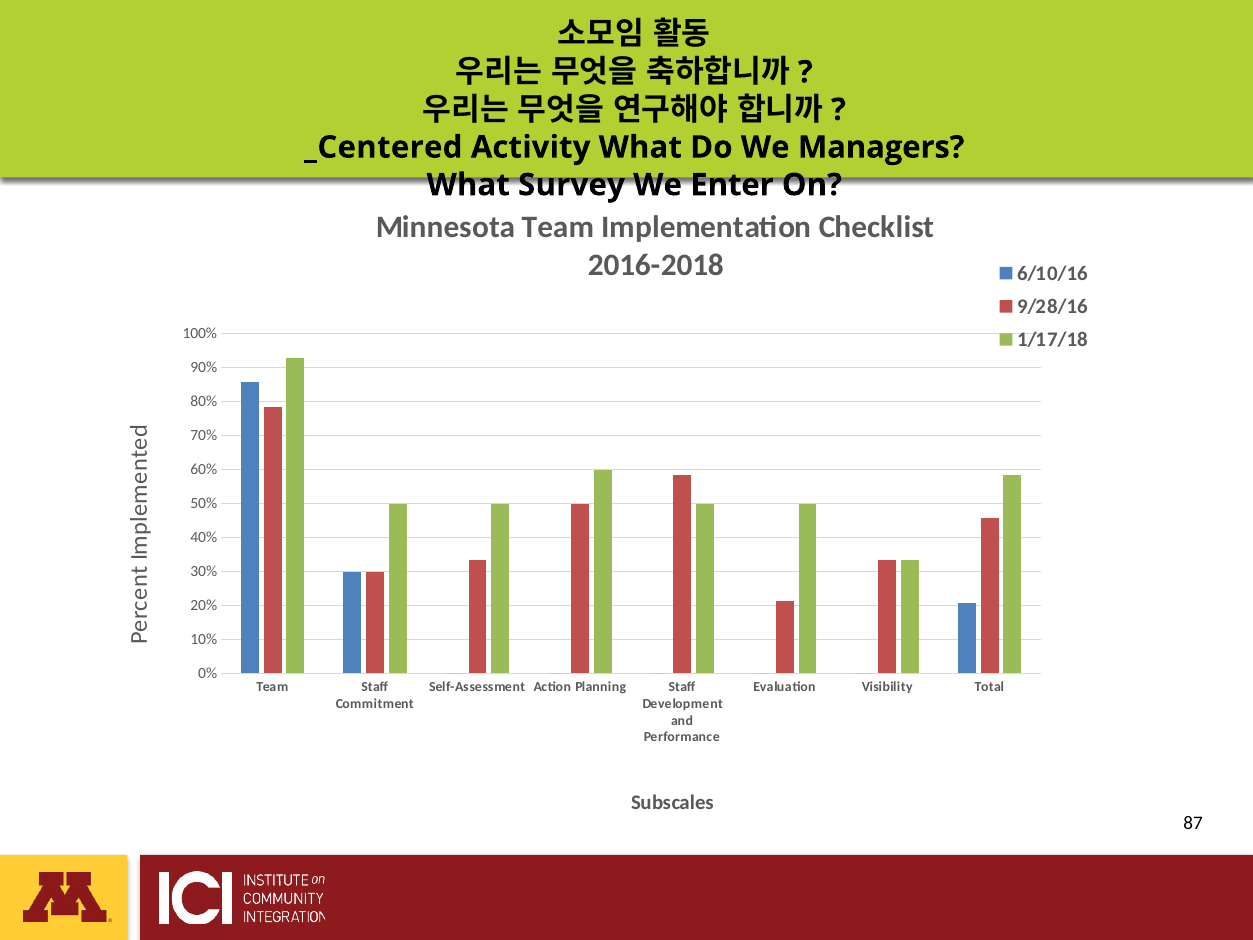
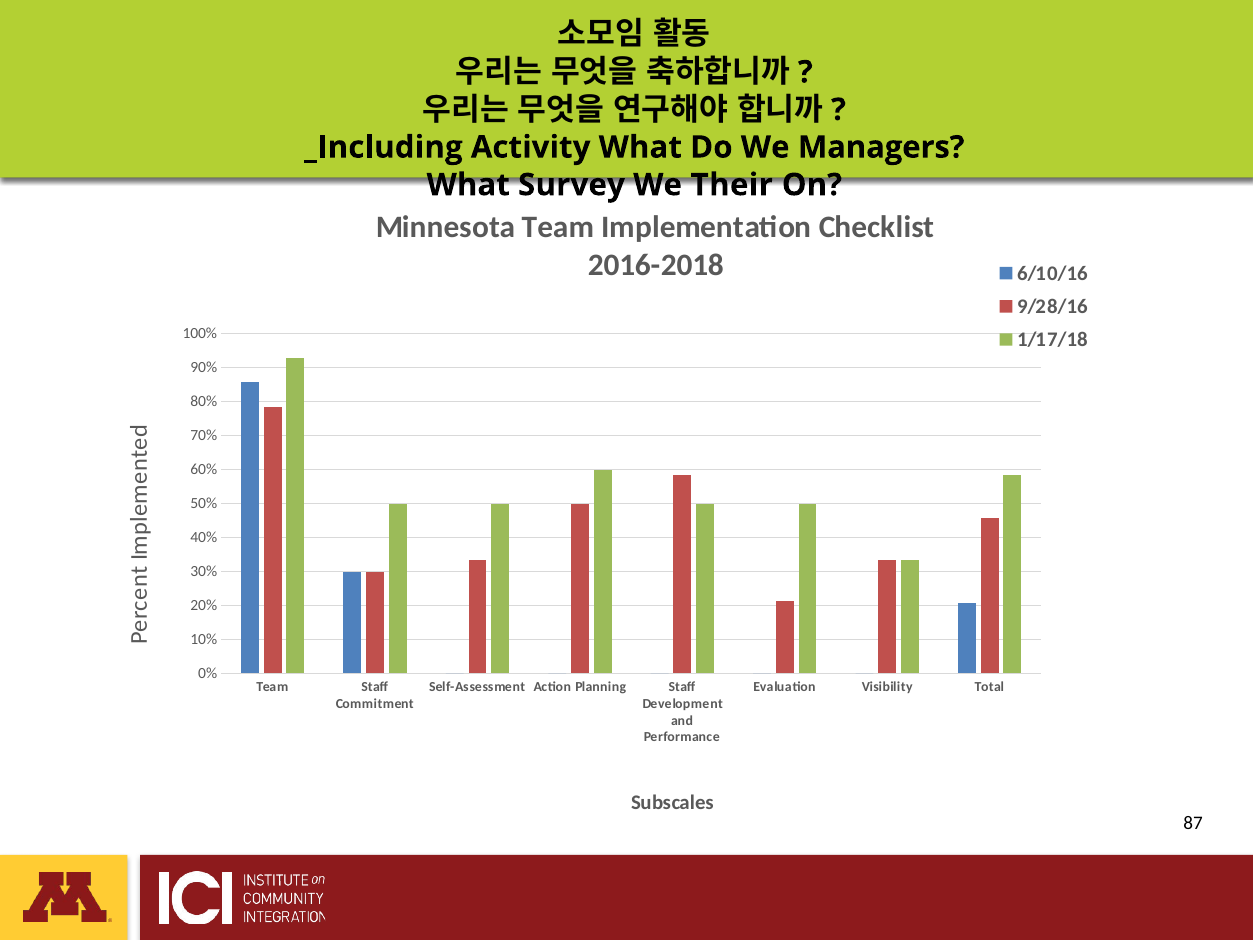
_Centered: _Centered -> _Including (383, 147)
Enter: Enter -> Their (732, 185)
